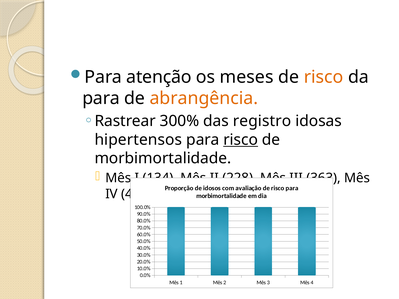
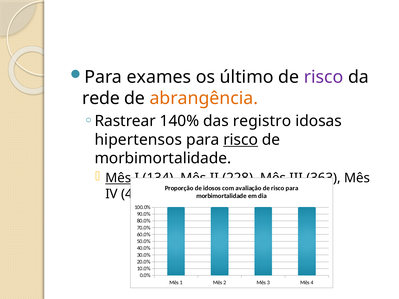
atenção: atenção -> exames (159, 77)
meses: meses -> último (247, 77)
risco colour: orange -> purple (324, 77)
para: para -> rede (101, 98)
300%: 300% -> 140% (179, 121)
Mês underline: none -> present (118, 178)
